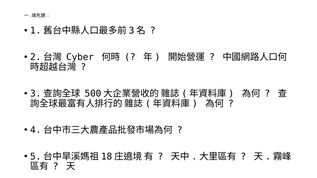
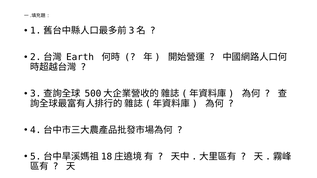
Cyber: Cyber -> Earth (80, 57)
